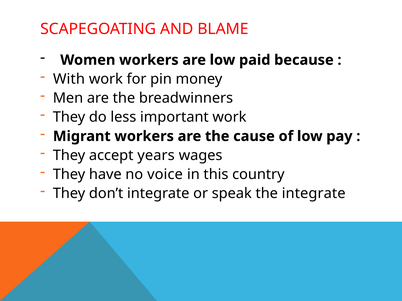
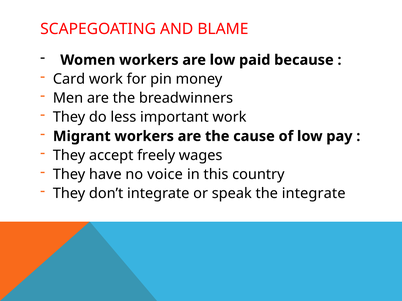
With: With -> Card (69, 79)
years: years -> freely (156, 156)
